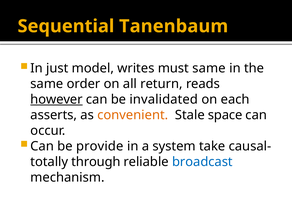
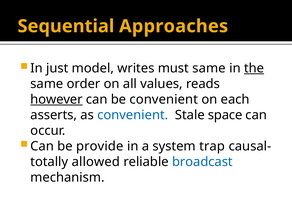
Tanenbaum: Tanenbaum -> Approaches (174, 26)
the underline: none -> present (254, 68)
return: return -> values (161, 84)
be invalidated: invalidated -> convenient (164, 99)
convenient colour: orange -> blue (133, 115)
take: take -> trap (212, 146)
through: through -> allowed (96, 162)
